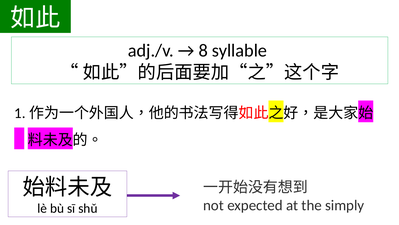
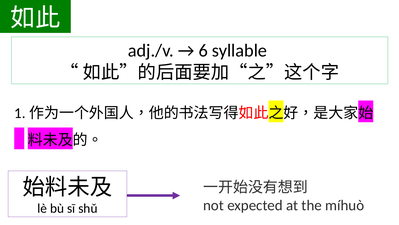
8: 8 -> 6 (203, 51)
simply: simply -> míhuò (345, 205)
